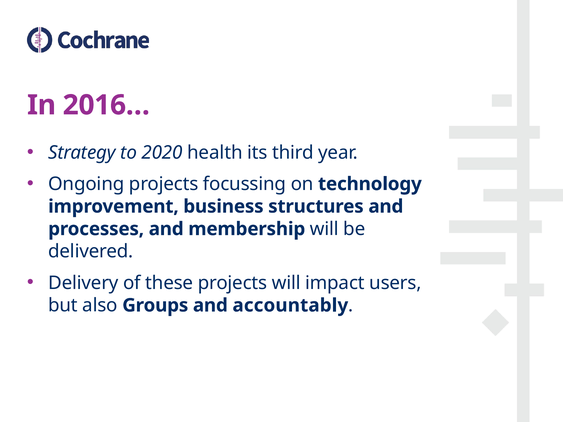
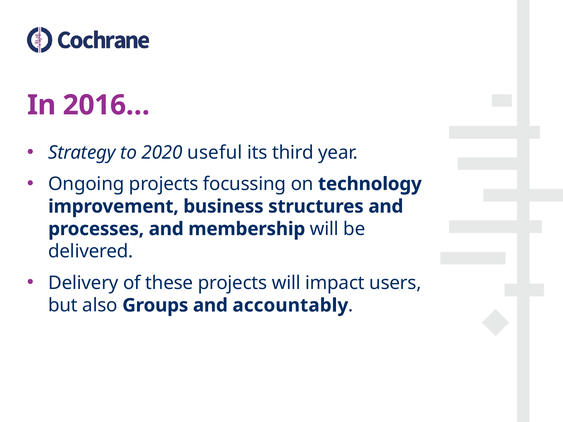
health: health -> useful (215, 153)
